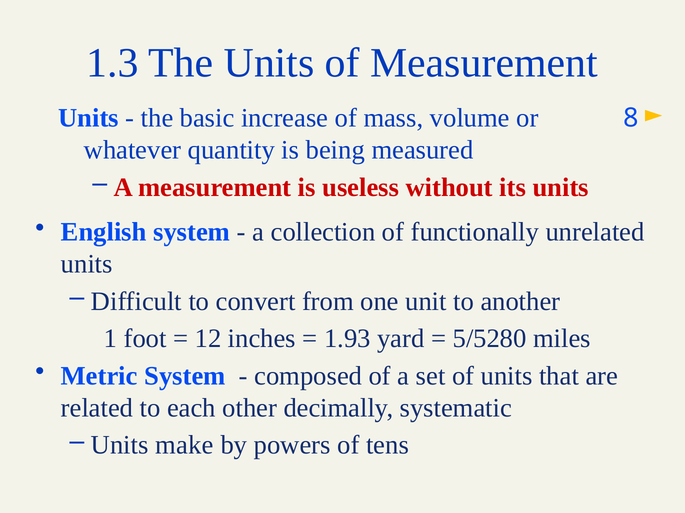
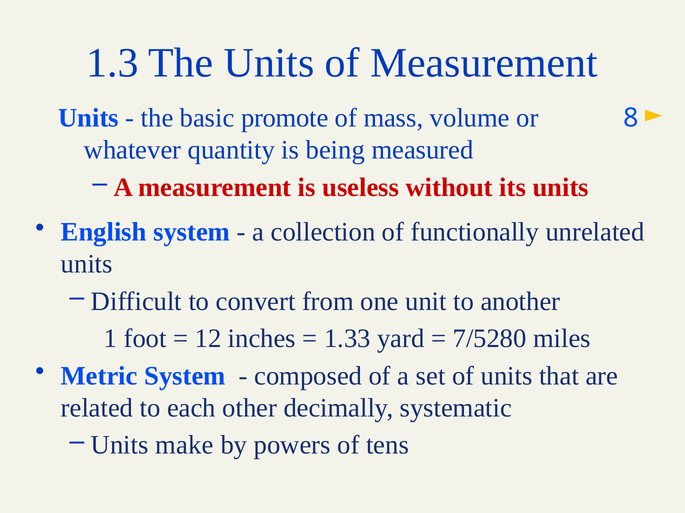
increase: increase -> promote (285, 118)
1.93: 1.93 -> 1.33 (347, 339)
5/5280: 5/5280 -> 7/5280 (490, 339)
